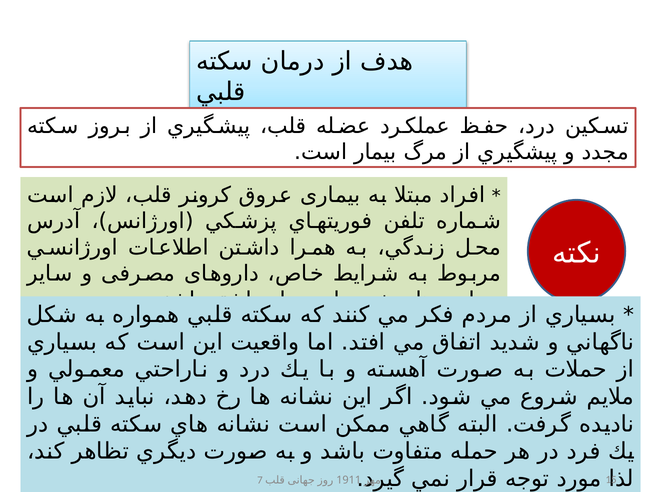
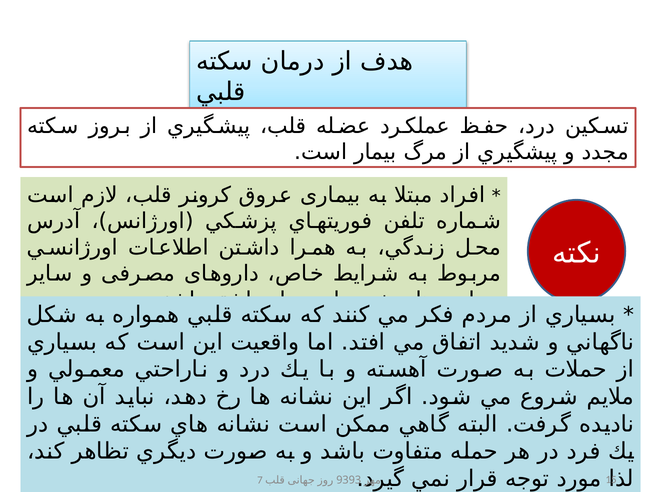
1911: 1911 -> 9393 (349, 480)
